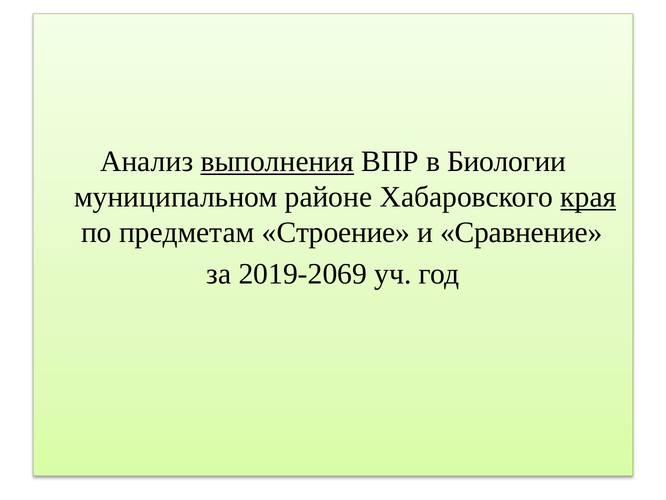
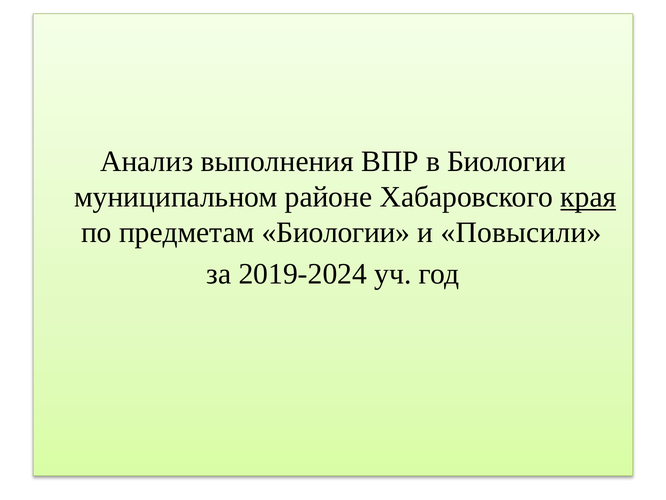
выполнения underline: present -> none (277, 161)
предметам Строение: Строение -> Биологии (336, 232)
Сравнение: Сравнение -> Повысили (521, 232)
2019-2069: 2019-2069 -> 2019-2024 (303, 274)
